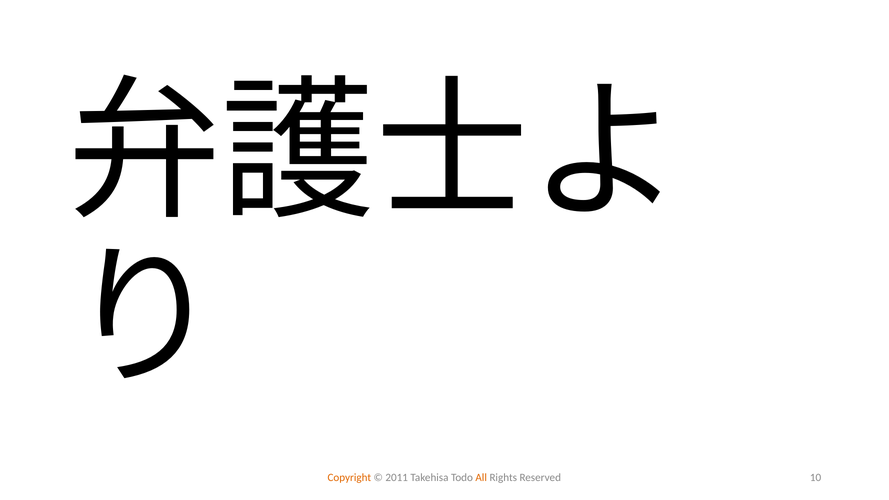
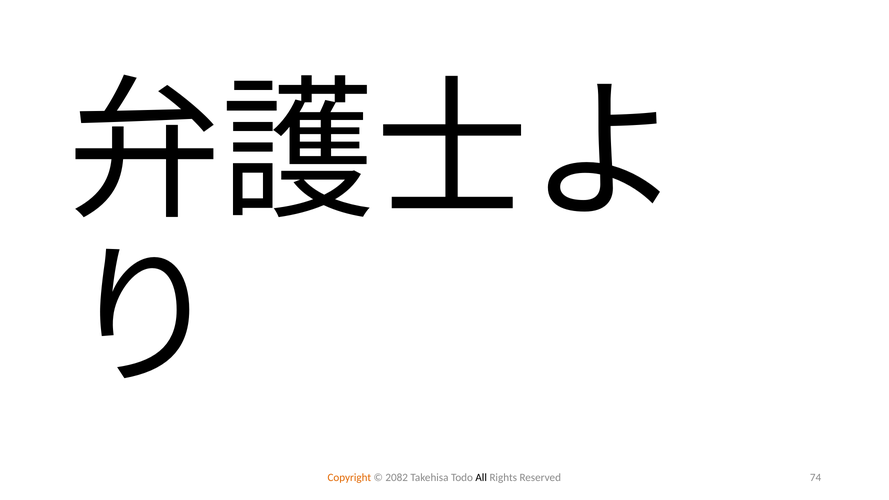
2011: 2011 -> 2082 (397, 478)
All colour: orange -> black (481, 478)
10: 10 -> 74 (816, 477)
